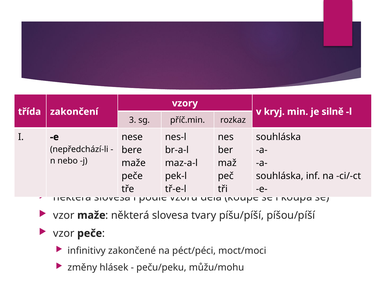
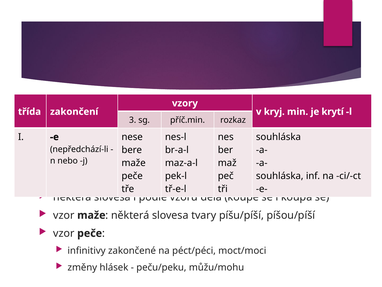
silně: silně -> krytí (333, 112)
